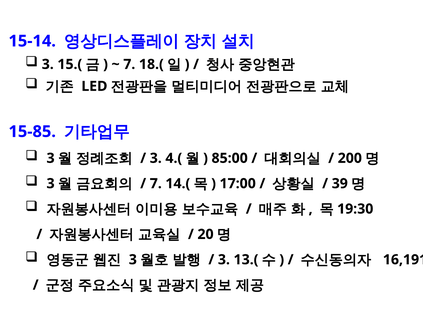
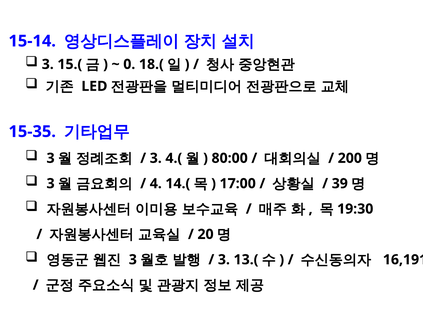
7: 7 -> 0 (129, 64)
15-85: 15-85 -> 15-35 (32, 132)
85:00: 85:00 -> 80:00 (230, 158)
7: 7 -> 4 (156, 184)
